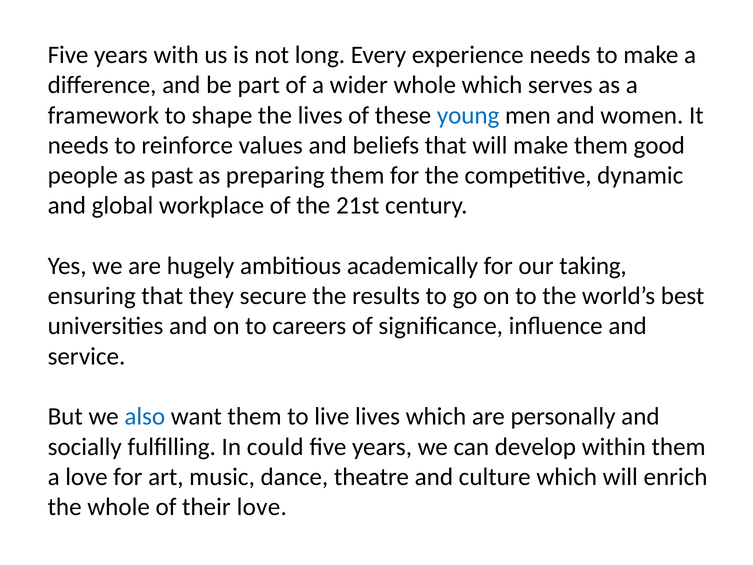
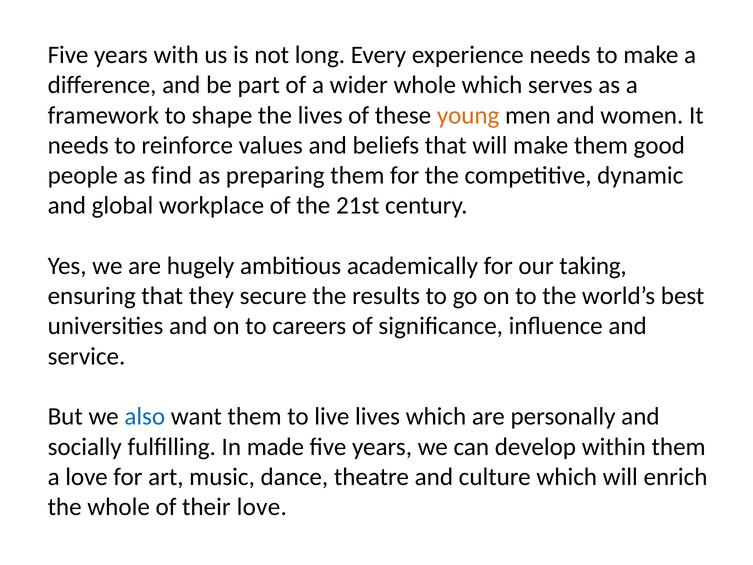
young colour: blue -> orange (468, 115)
past: past -> find (172, 175)
could: could -> made (275, 447)
